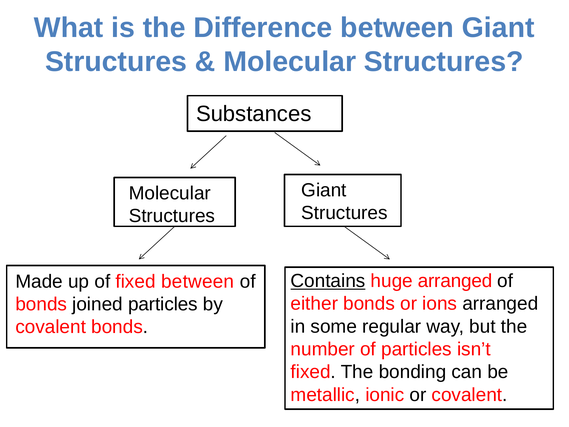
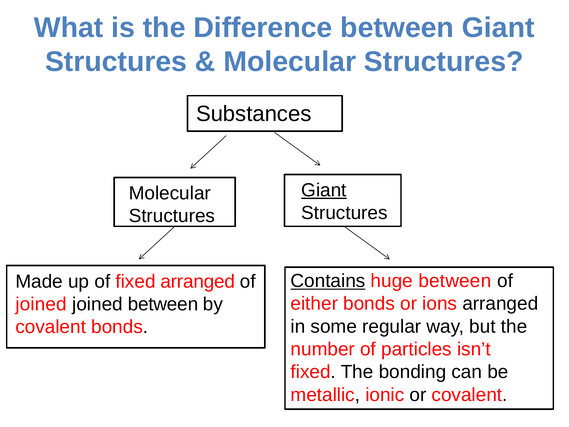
Giant underline: none -> present (324, 190)
huge arranged: arranged -> between (455, 281)
fixed between: between -> arranged (198, 281)
bonds: bonds -> joined (41, 304)
joined particles: particles -> between (163, 304)
